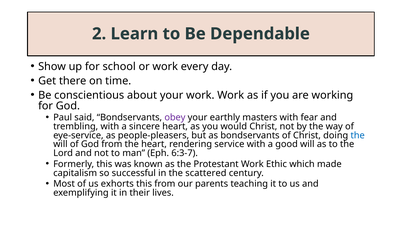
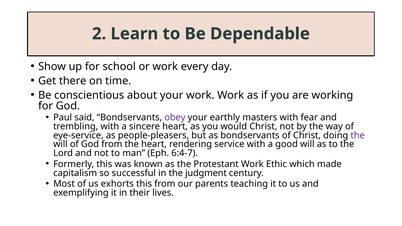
the colour: blue -> purple (358, 135)
6:3-7: 6:3-7 -> 6:4-7 (185, 153)
scattered: scattered -> judgment (206, 173)
